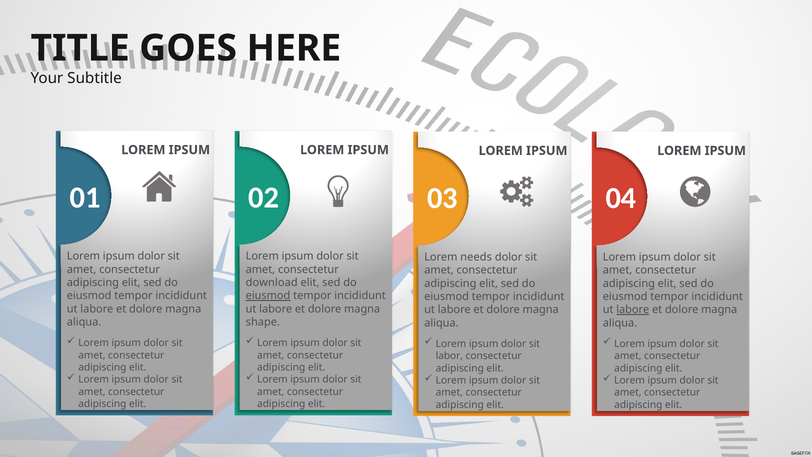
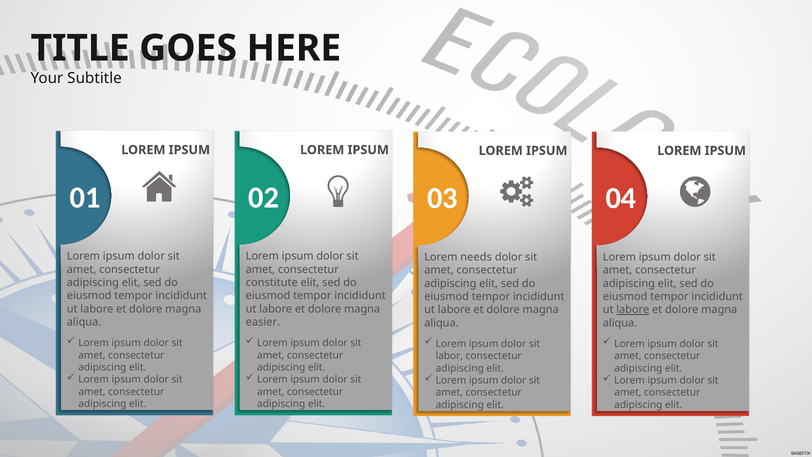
download: download -> constitute (272, 282)
eiusmod underline: present -> none (268, 296)
shape: shape -> easier (263, 322)
